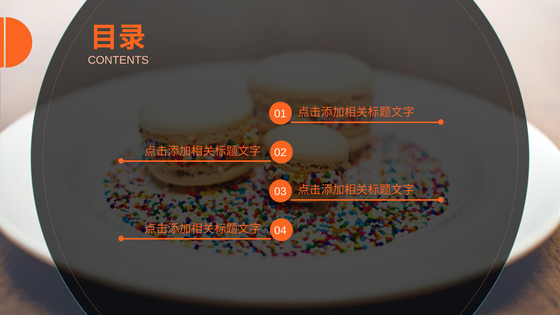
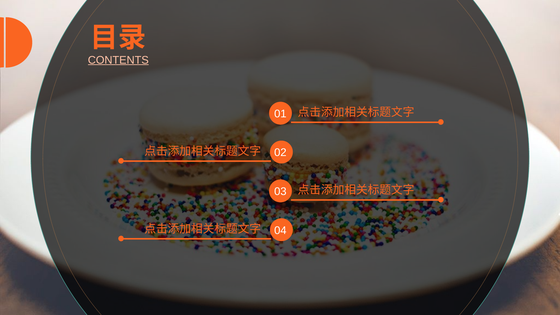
CONTENTS underline: none -> present (118, 60)
